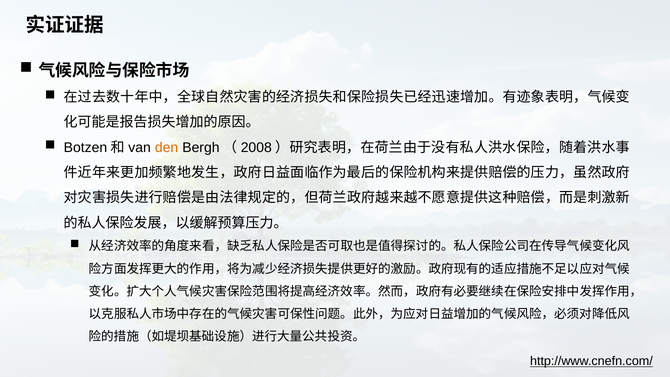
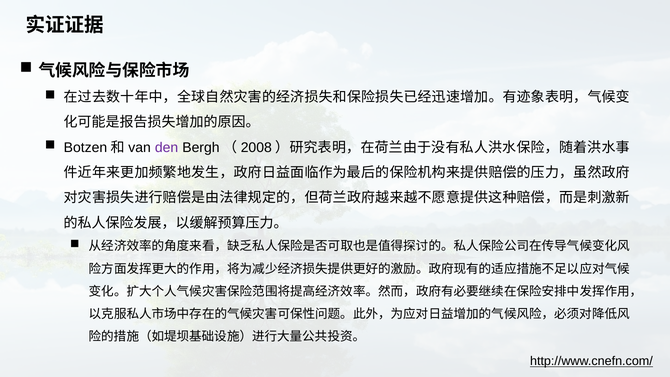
den colour: orange -> purple (167, 147)
